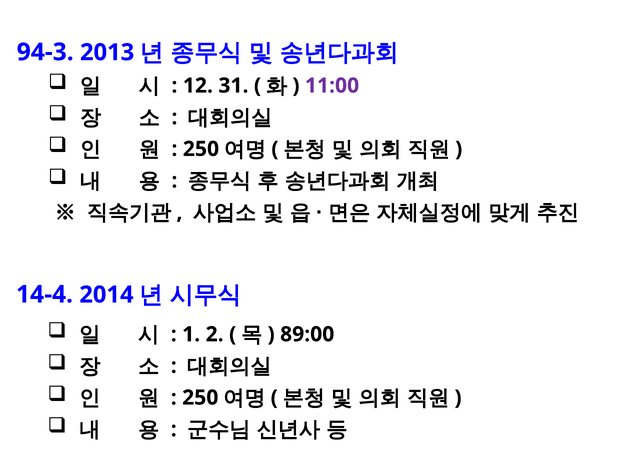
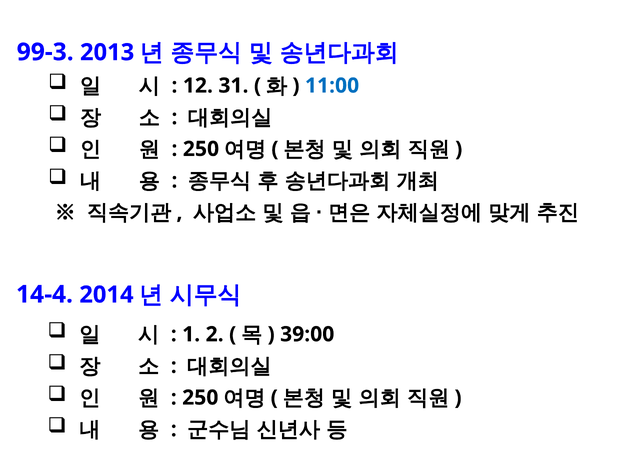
94-3: 94-3 -> 99-3 (45, 52)
11:00 colour: purple -> blue (332, 86)
89:00: 89:00 -> 39:00 (307, 334)
